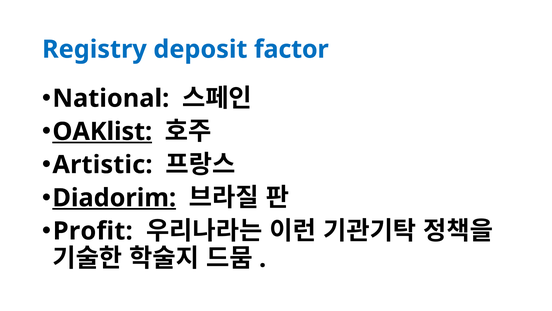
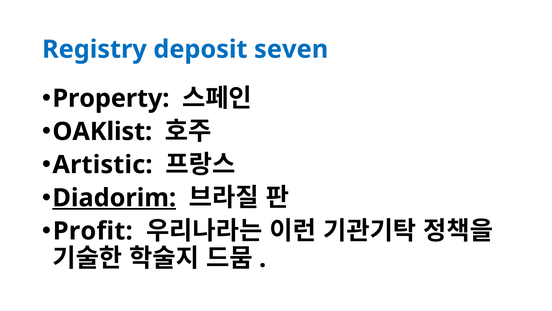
factor: factor -> seven (291, 49)
National: National -> Property (111, 98)
OAKlist underline: present -> none (102, 131)
